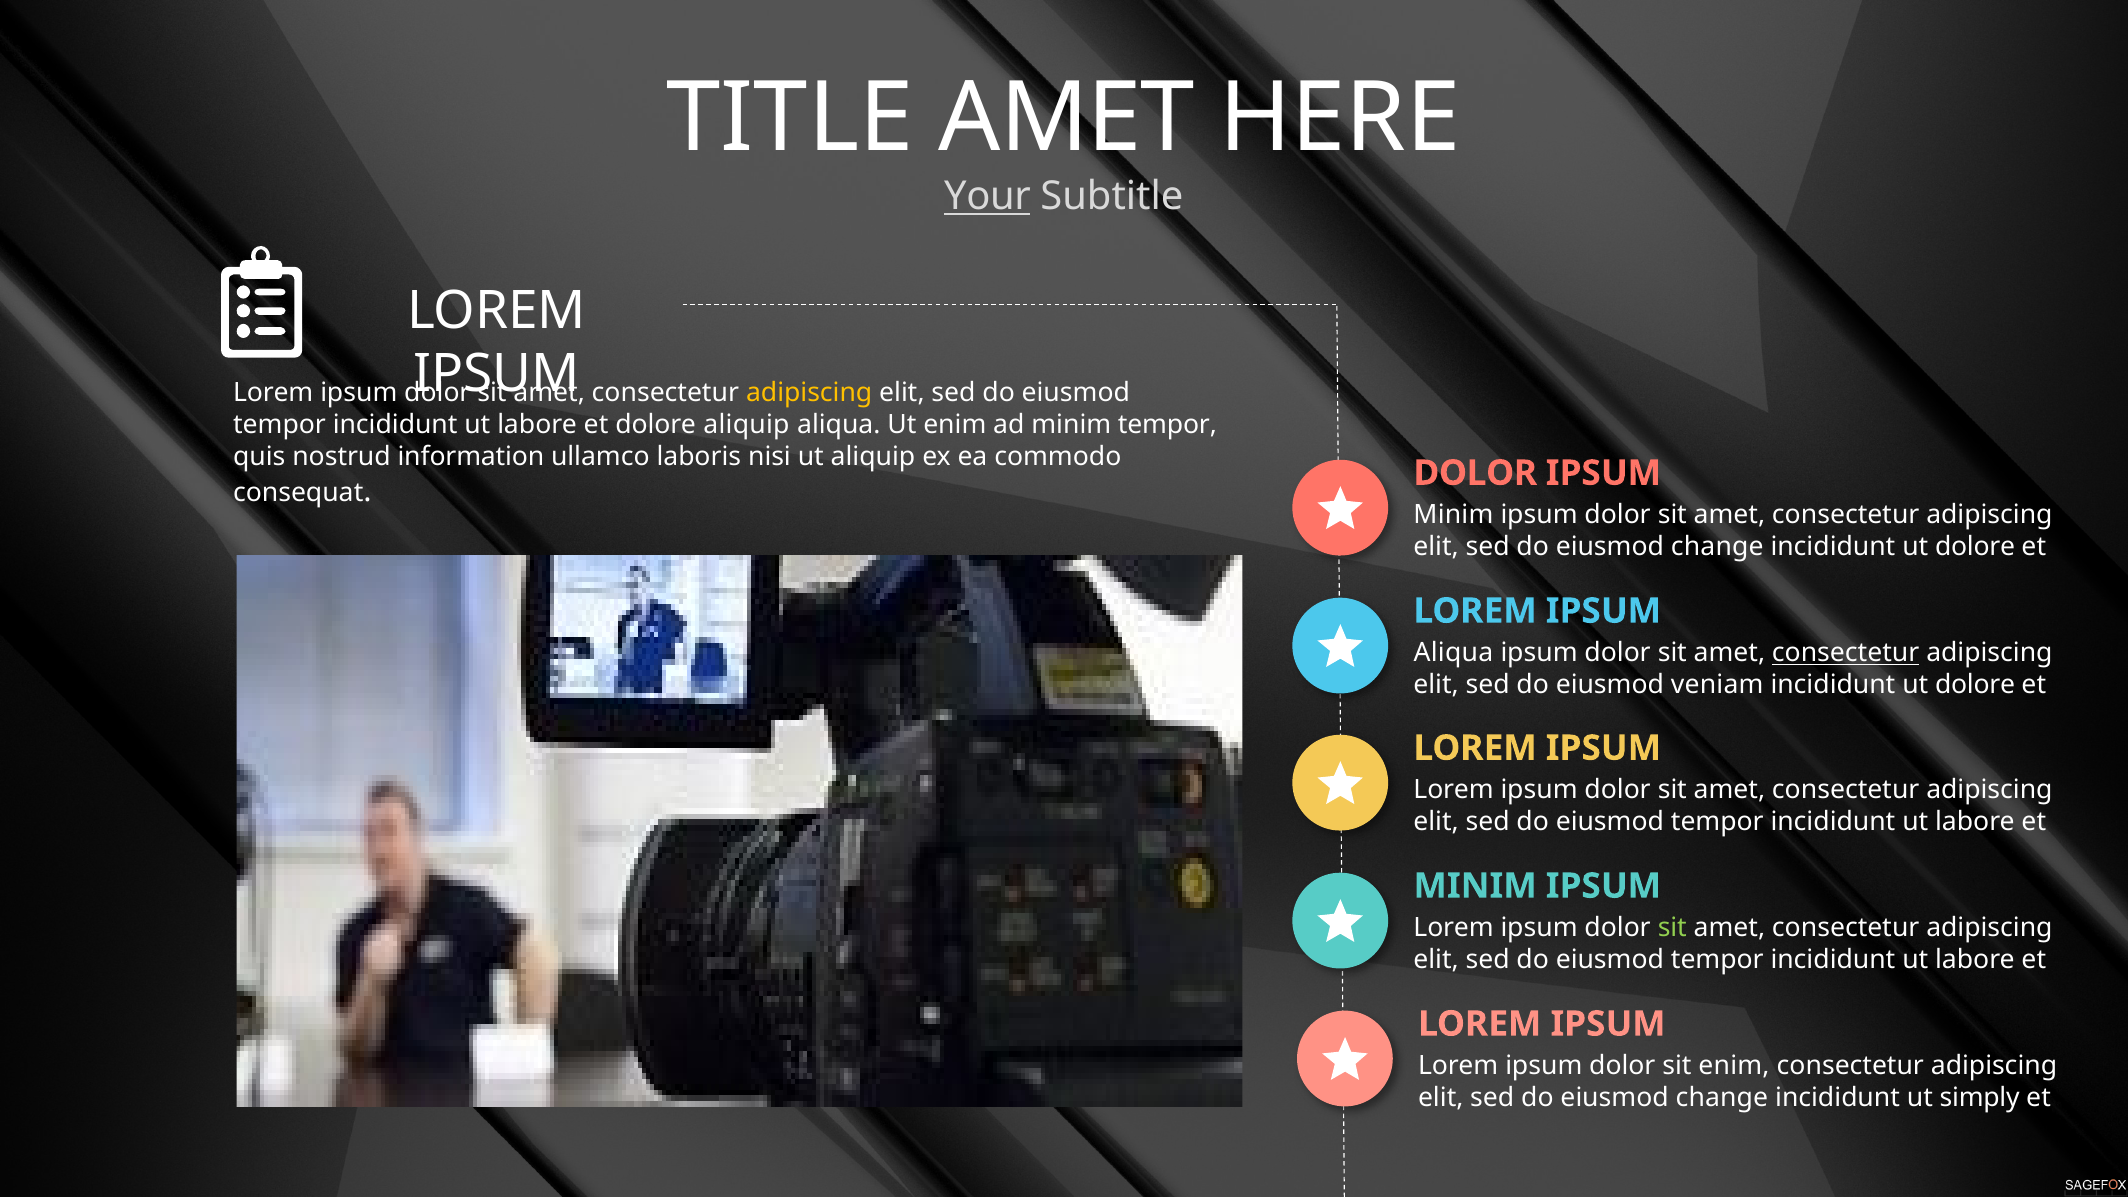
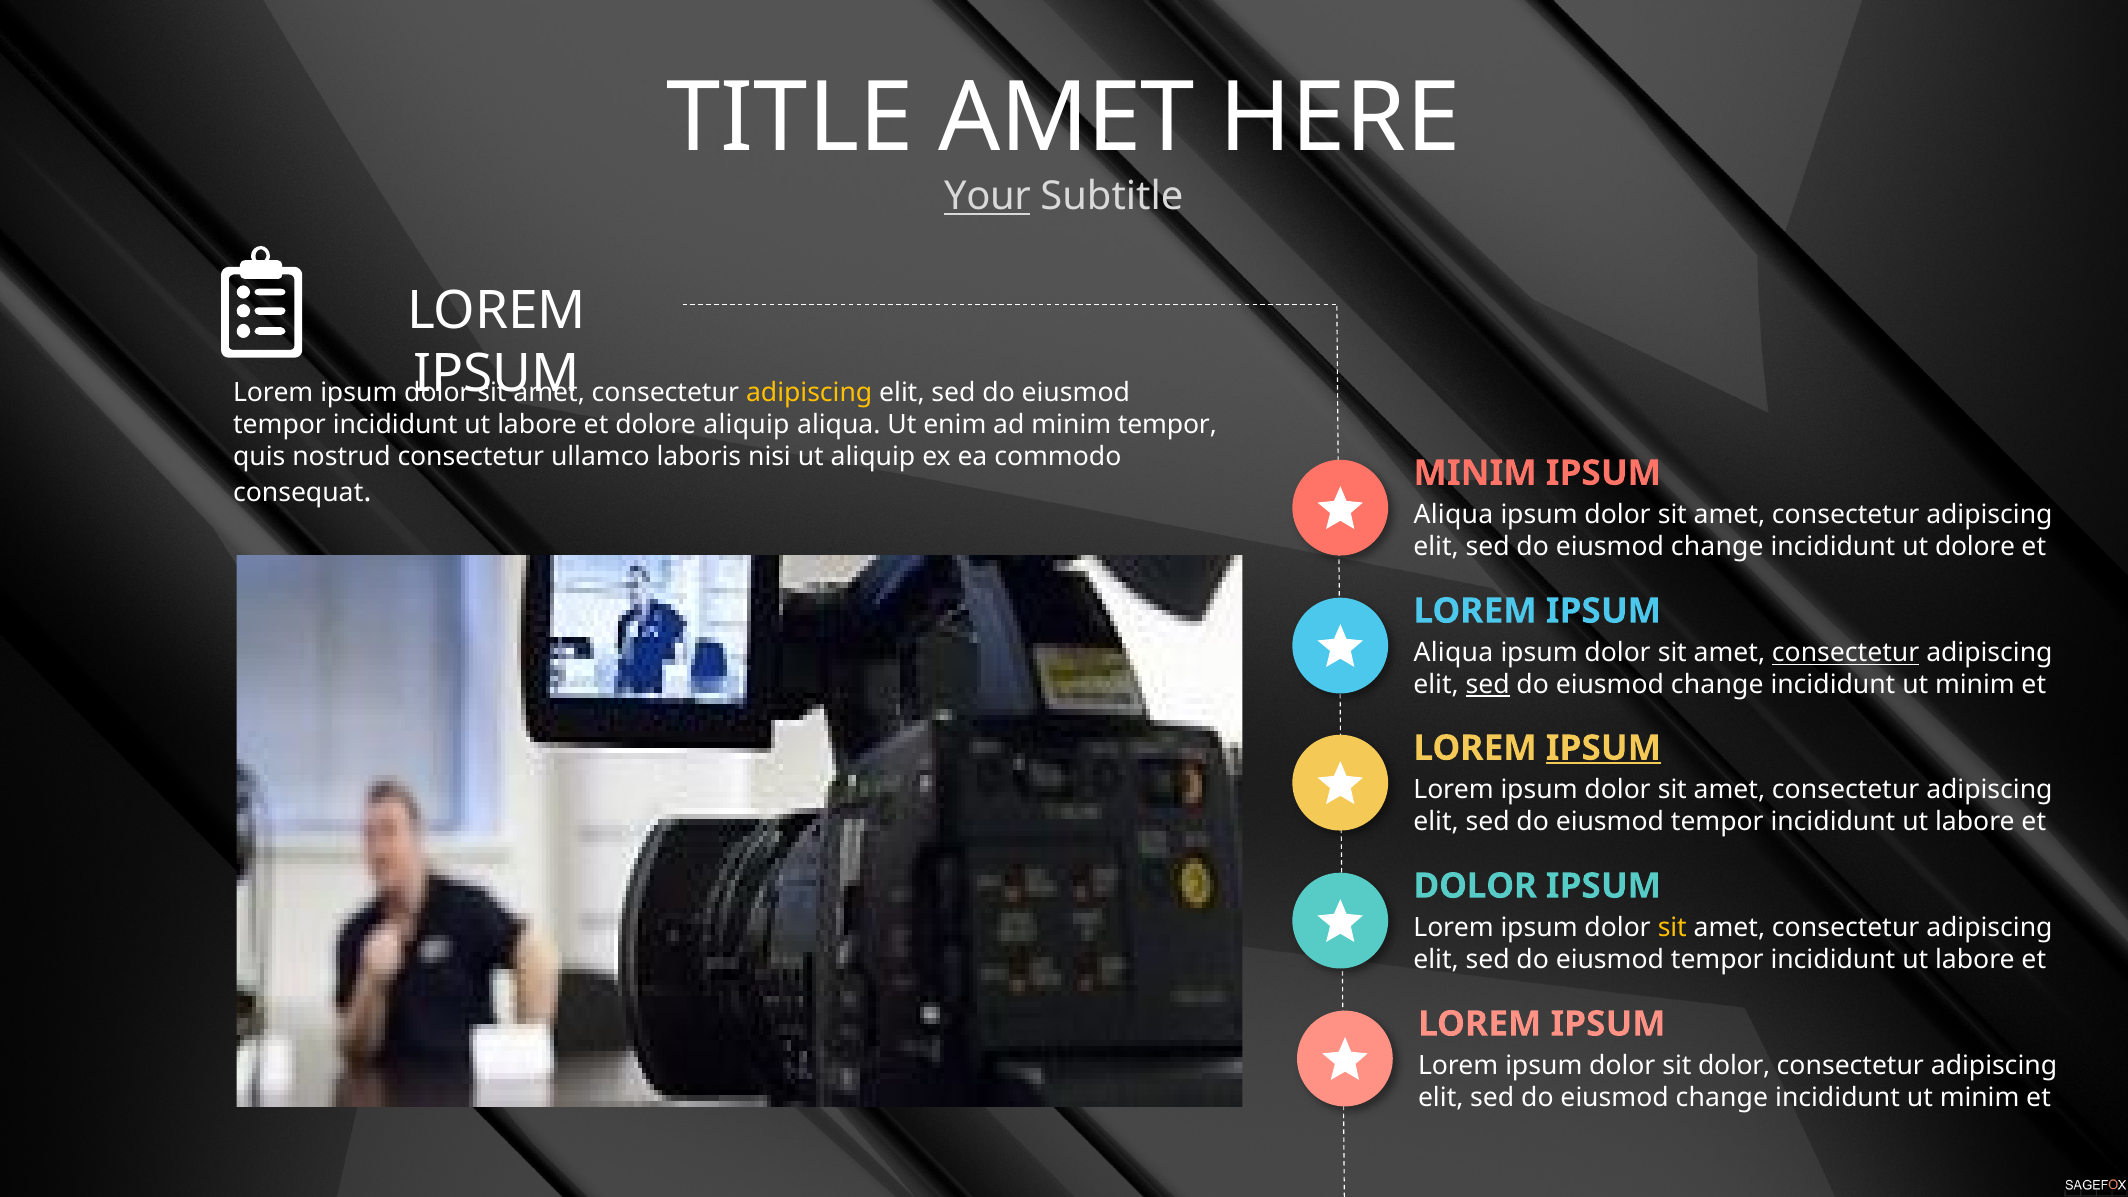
nostrud information: information -> consectetur (471, 457)
DOLOR: DOLOR -> MINIM (1475, 473)
Minim: Minim -> Aliqua (1453, 515)
sed underline: none -> present (1488, 685)
veniam: veniam -> change (1717, 685)
dolore: dolore -> minim (1975, 685)
IPSUM underline: none -> present (1603, 748)
MINIM: MINIM -> DOLOR (1475, 886)
sit colour: light green -> yellow (1672, 928)
sit enim: enim -> dolor (1734, 1066)
simply: simply -> minim (1980, 1098)
